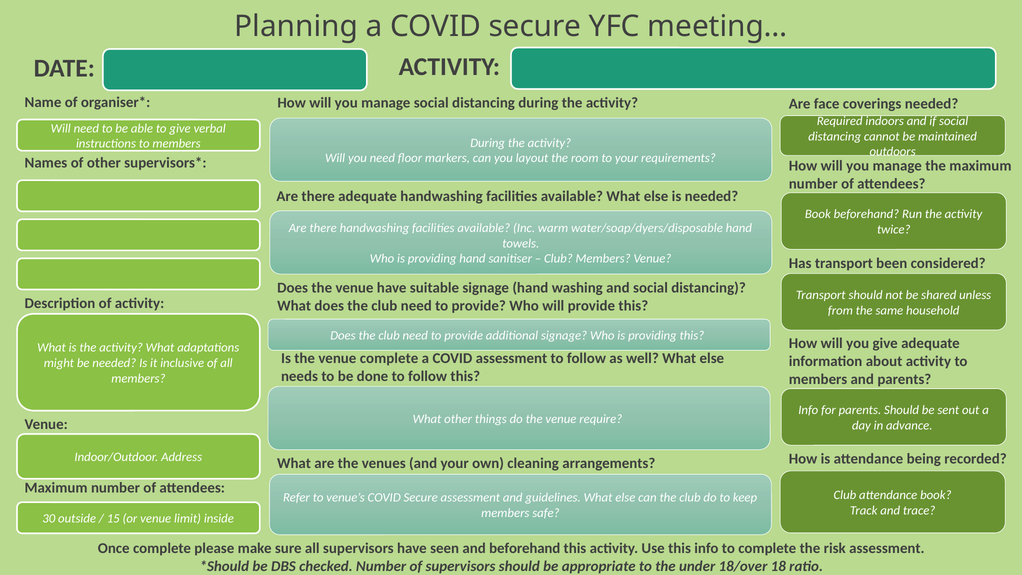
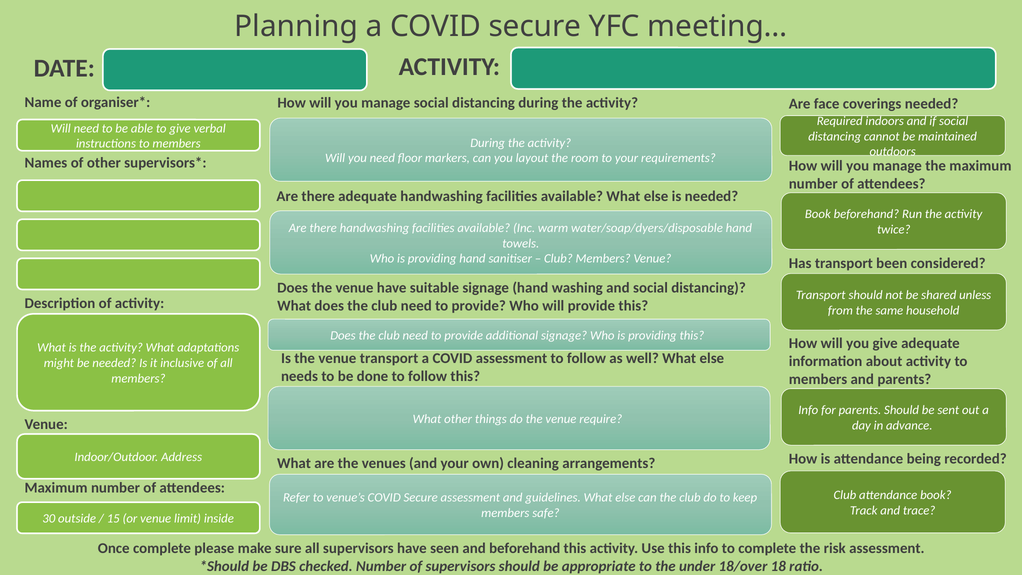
venue complete: complete -> transport (389, 358)
